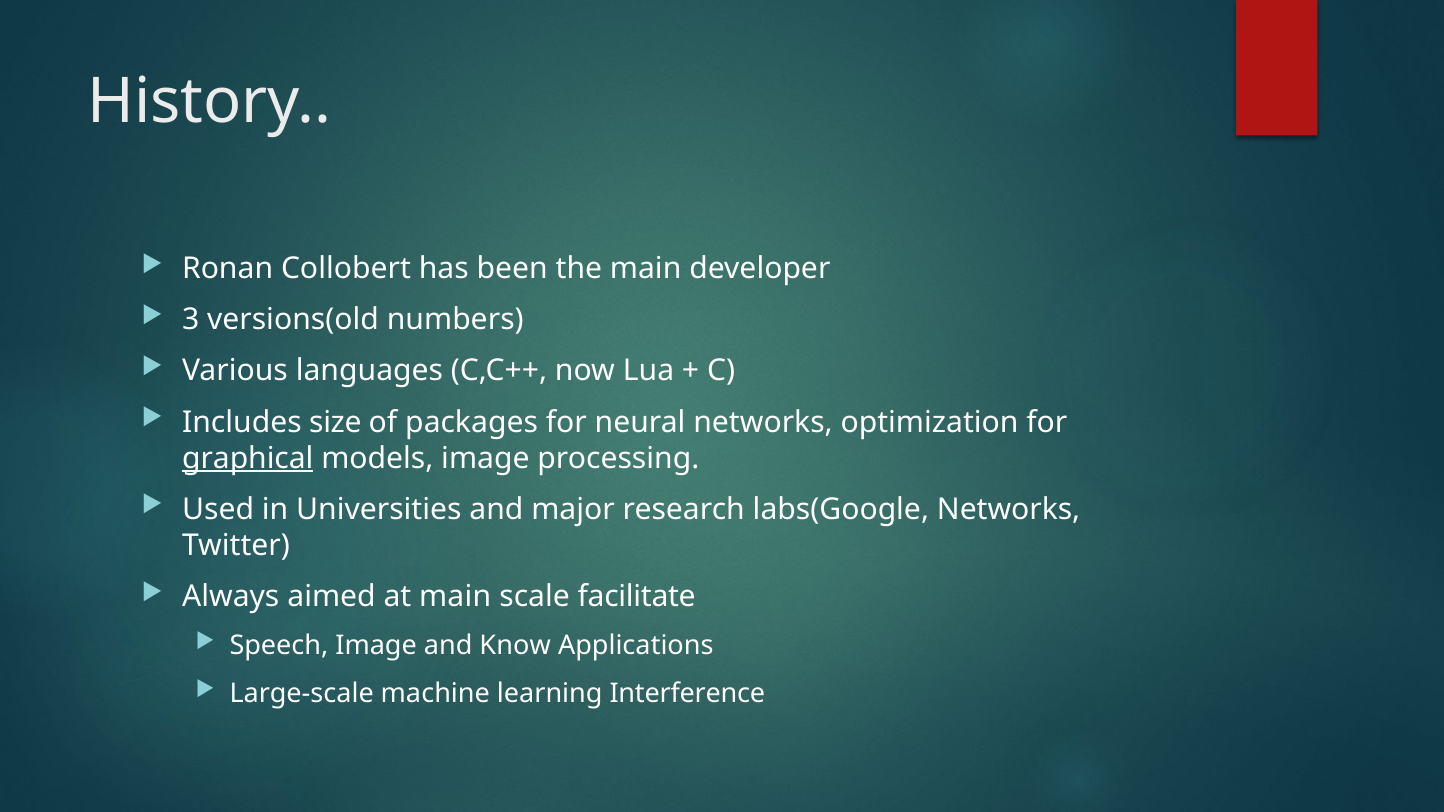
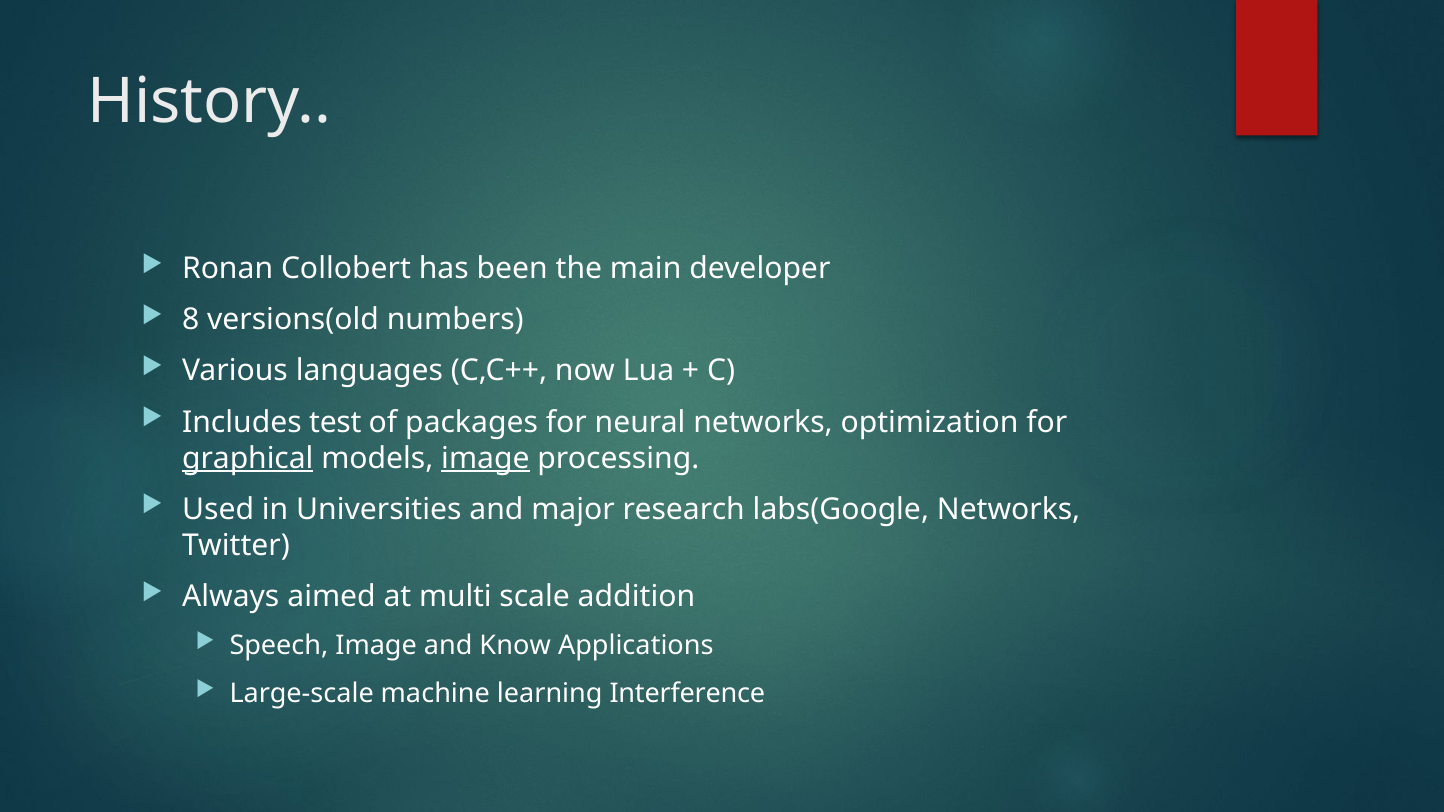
3: 3 -> 8 (191, 320)
size: size -> test (335, 422)
image underline: none -> present (485, 458)
at main: main -> multi (455, 597)
facilitate: facilitate -> addition (636, 597)
